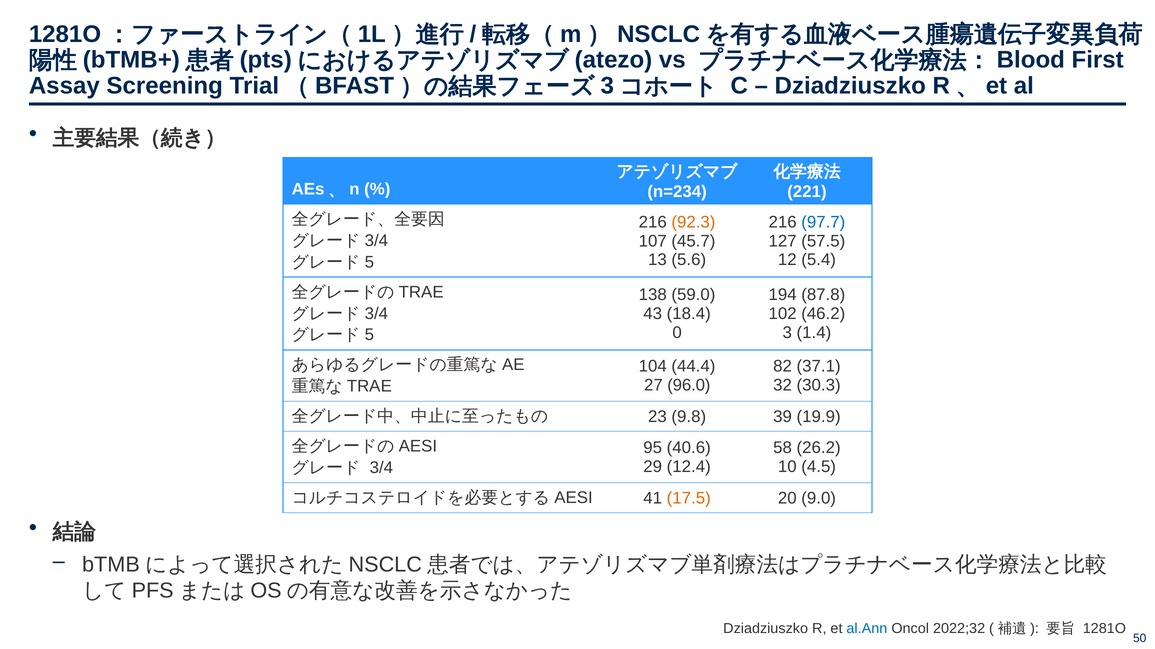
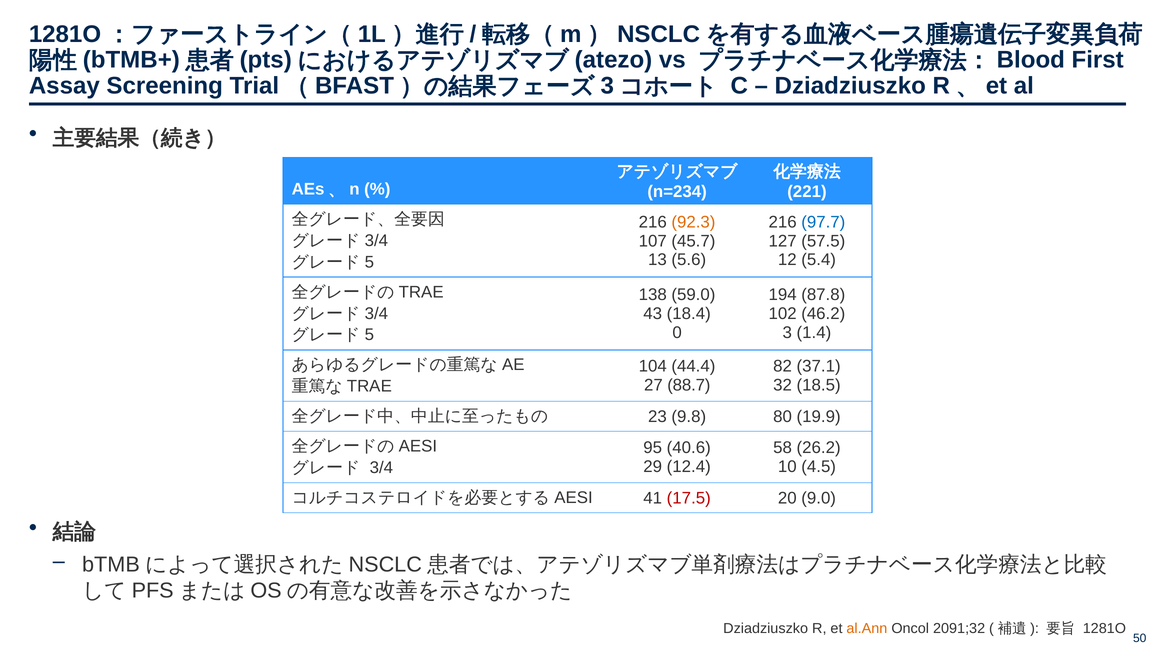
96.0: 96.0 -> 88.7 (689, 386)
30.3: 30.3 -> 18.5 (819, 386)
39: 39 -> 80 (783, 417)
17.5 colour: orange -> red (689, 499)
al.Ann colour: blue -> orange (867, 629)
2022;32: 2022;32 -> 2091;32 (959, 629)
